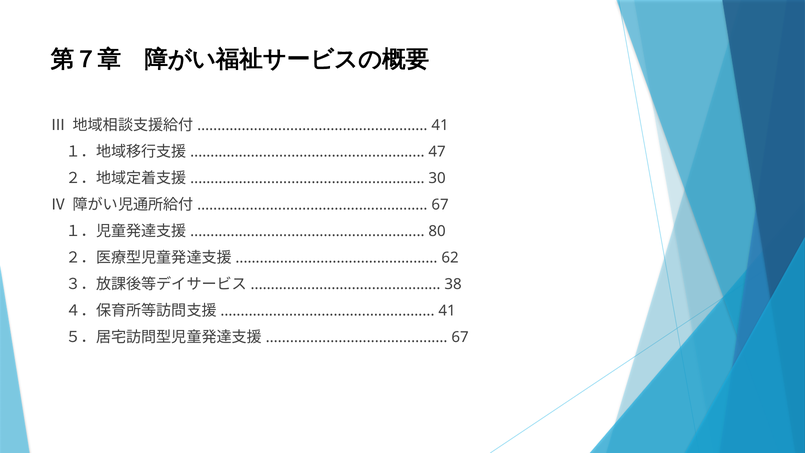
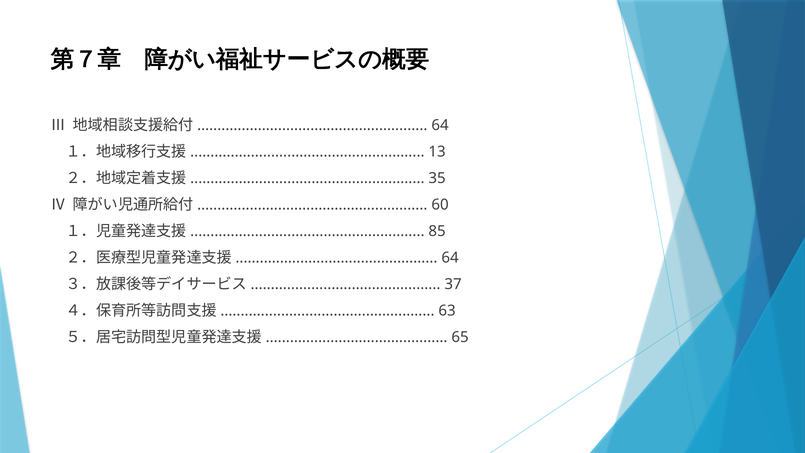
41: 41 -> 64 (440, 125)
47: 47 -> 13 (437, 151)
30: 30 -> 35 (437, 178)
67: 67 -> 60 (440, 204)
80: 80 -> 85 (437, 231)
62: 62 -> 64 (450, 257)
38: 38 -> 37 (453, 284)
41: 41 -> 63 (447, 310)
67: 67 -> 65 (460, 337)
